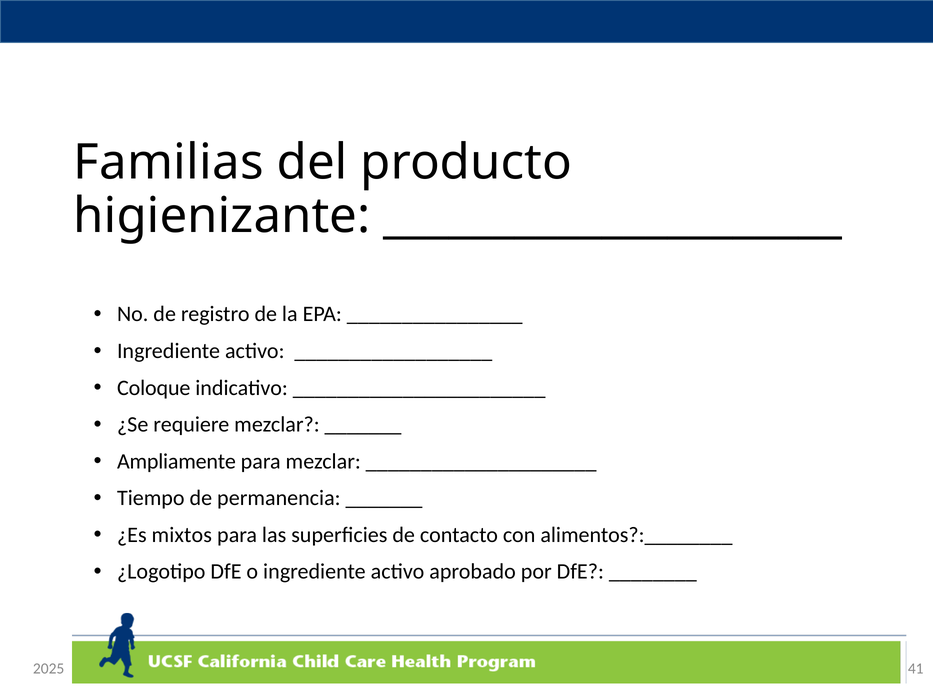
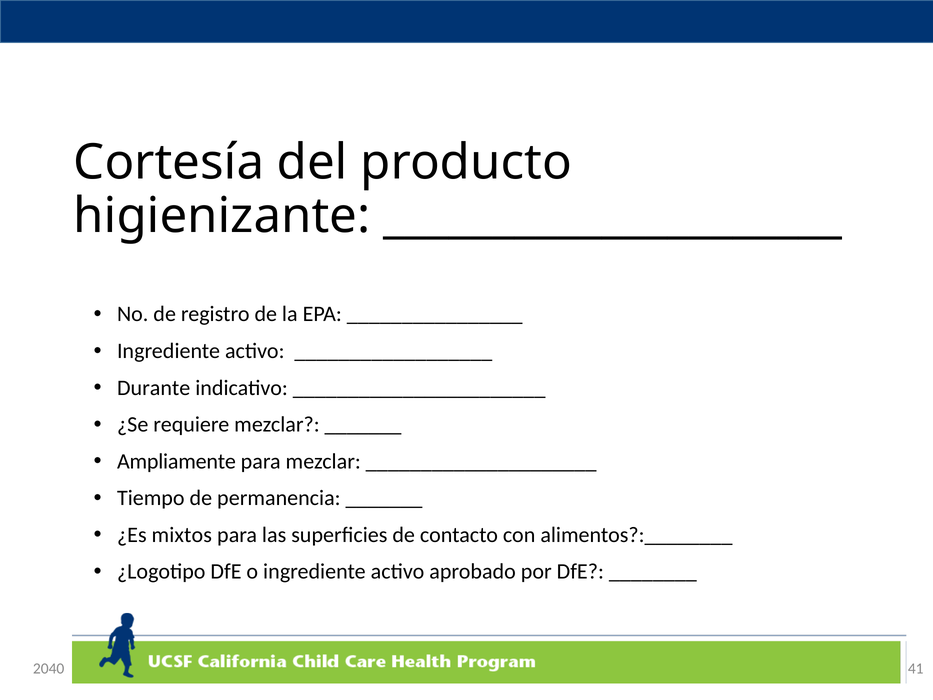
Familias: Familias -> Cortesía (169, 163)
Coloque: Coloque -> Durante (154, 388)
2025: 2025 -> 2040 (49, 668)
